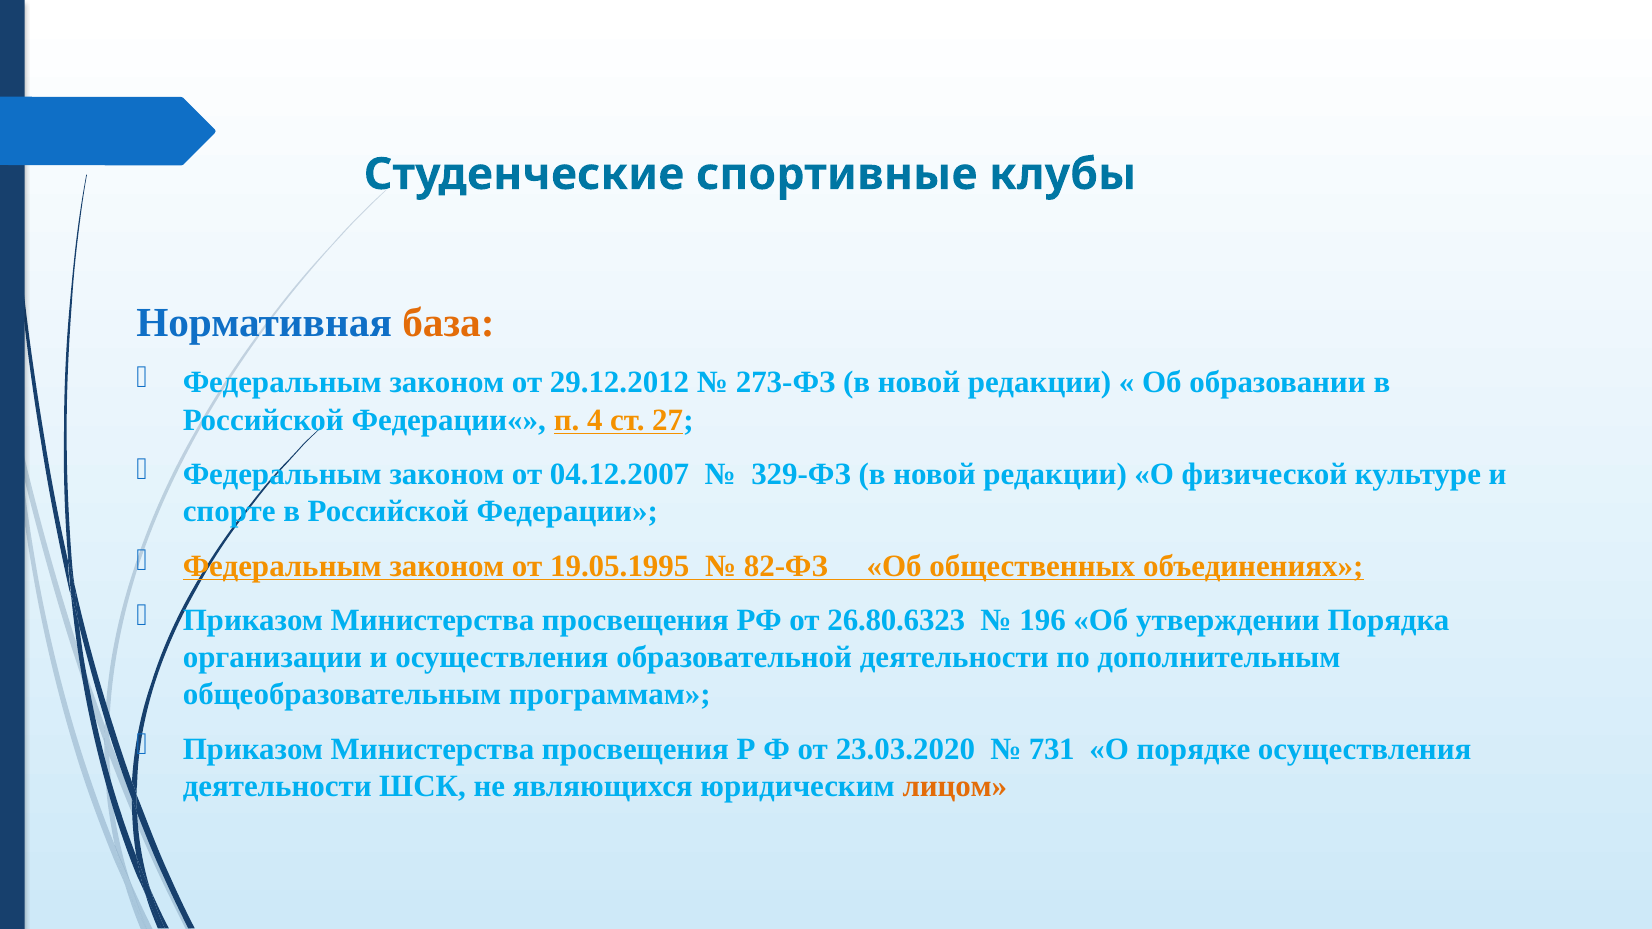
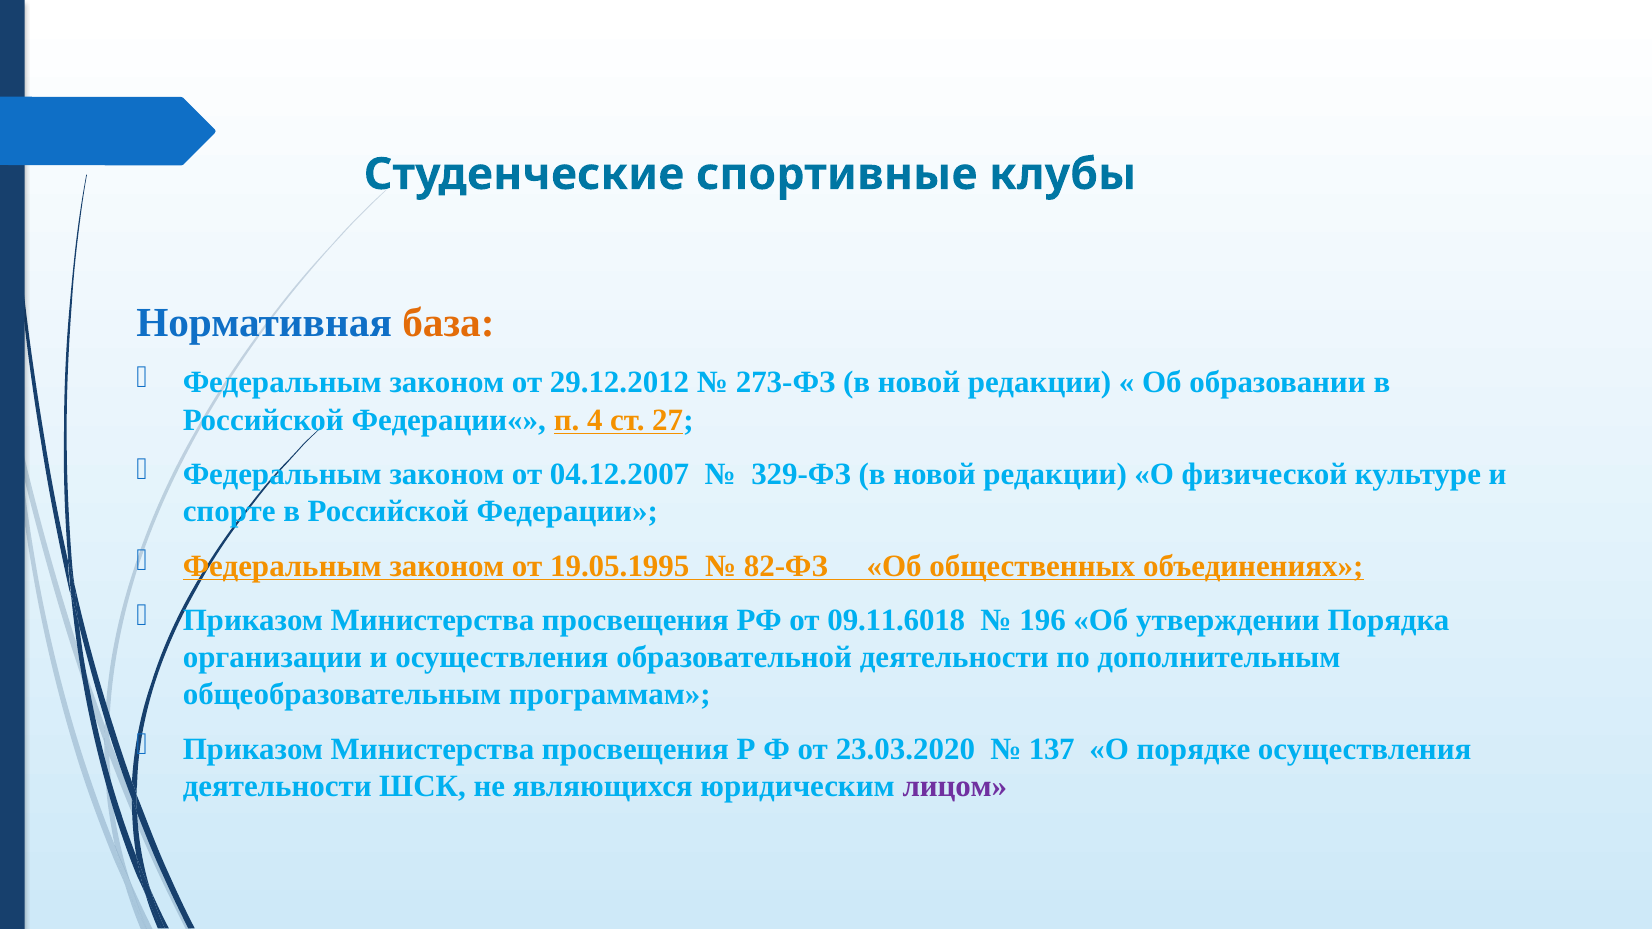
26.80.6323: 26.80.6323 -> 09.11.6018 (896, 620)
731: 731 -> 137 (1052, 749)
лицом colour: orange -> purple (955, 786)
